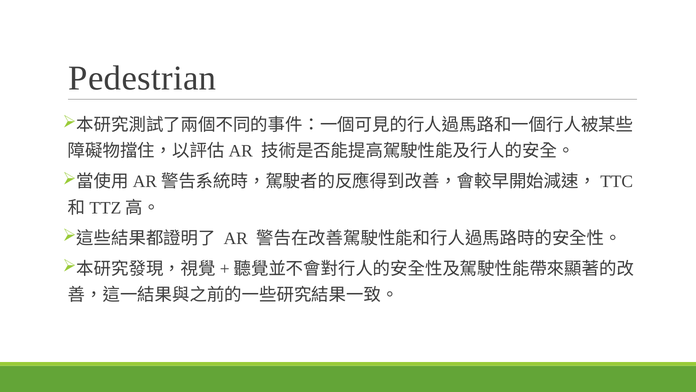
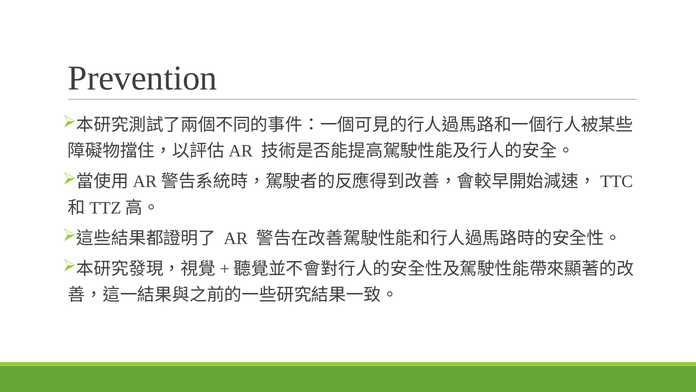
Pedestrian: Pedestrian -> Prevention (143, 78)
